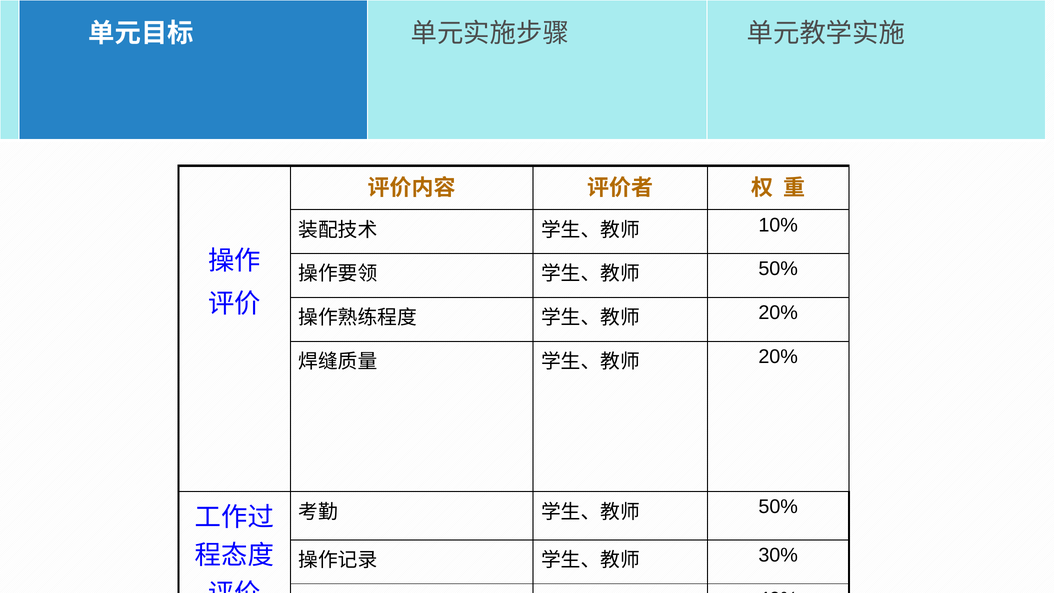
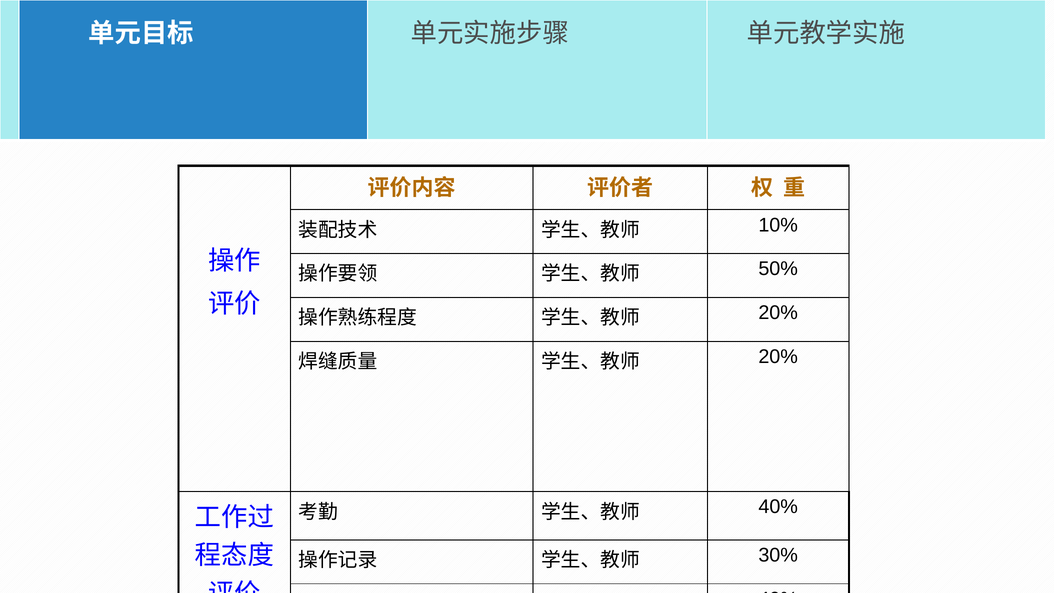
50%: 50% -> 40% (778, 507)
